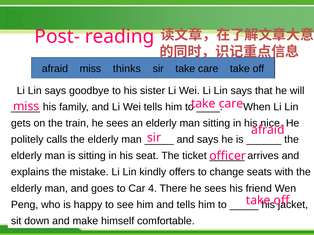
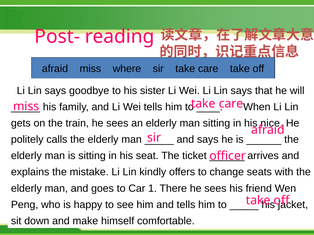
thinks: thinks -> where (127, 69)
4: 4 -> 1 (153, 189)
